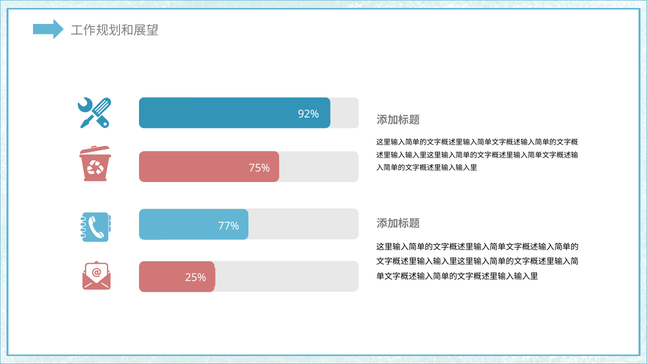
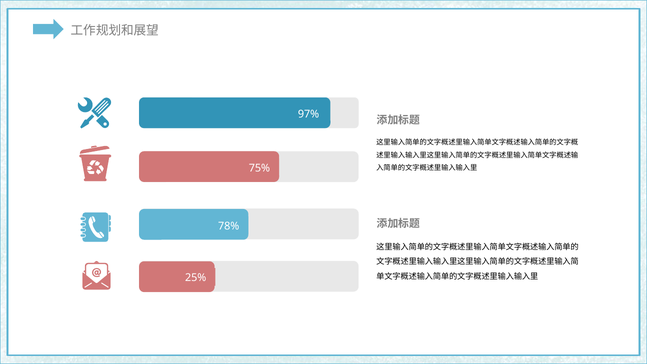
92%: 92% -> 97% (309, 114)
77%: 77% -> 78% (229, 226)
